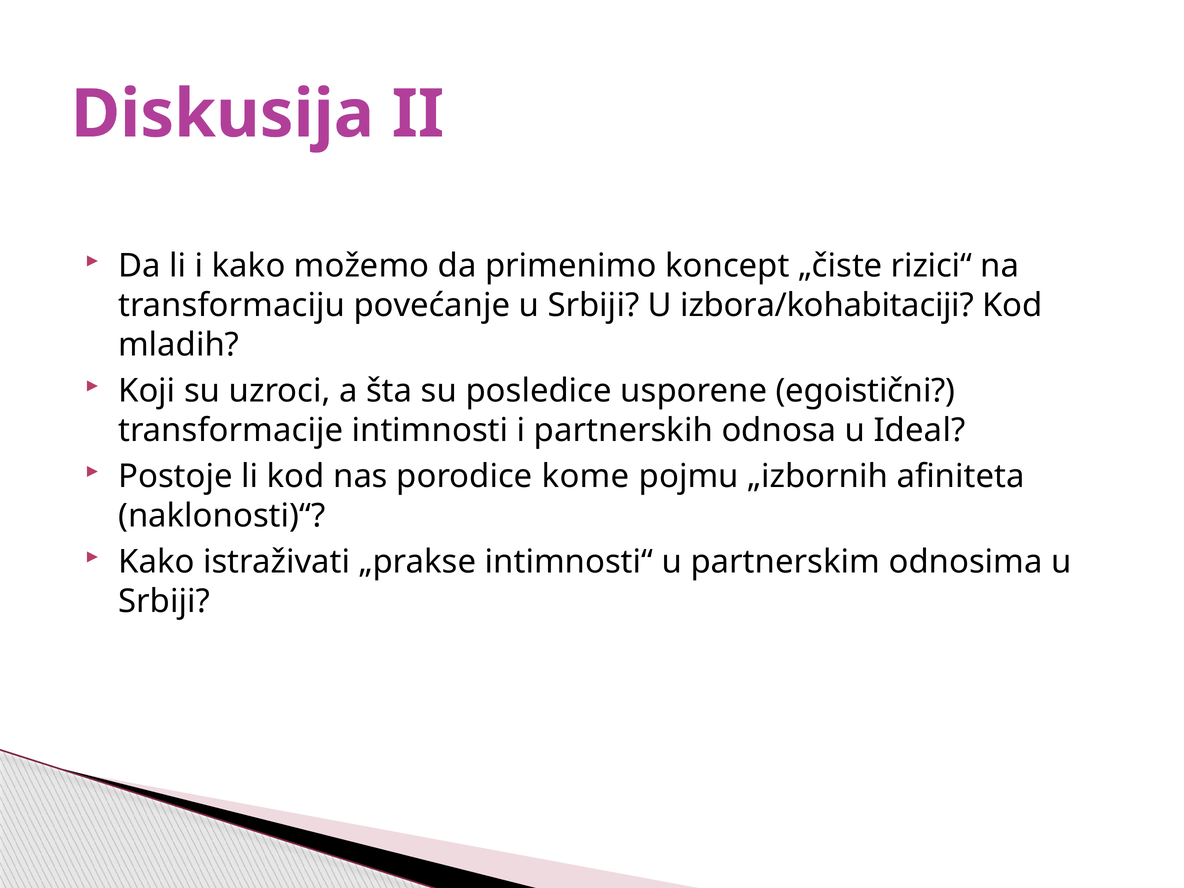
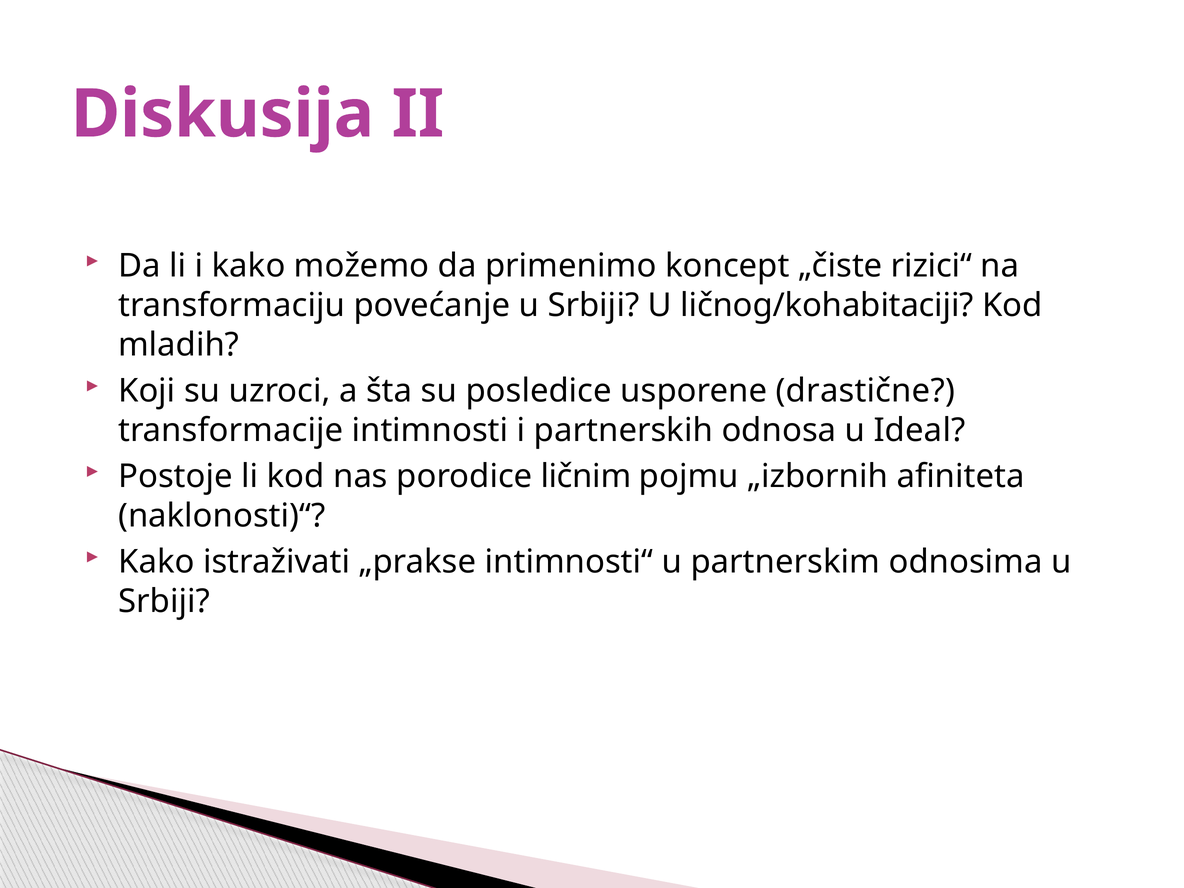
izbora/kohabitaciji: izbora/kohabitaciji -> ličnog/kohabitaciji (827, 305)
egoistični: egoistični -> drastične (865, 391)
kome: kome -> ličnim (586, 476)
